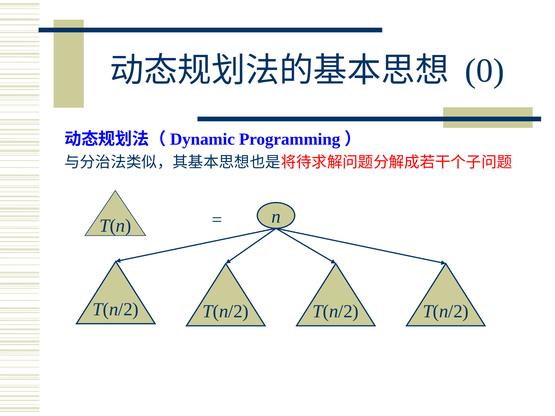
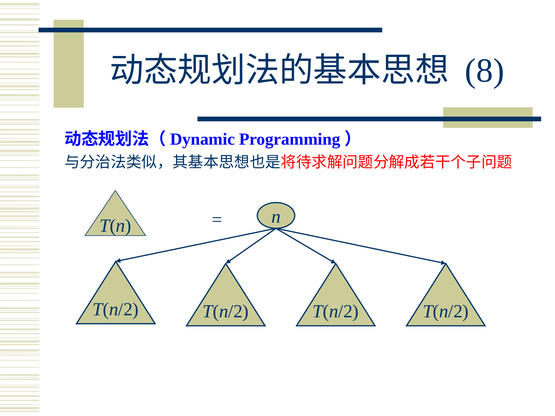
0: 0 -> 8 (485, 71)
